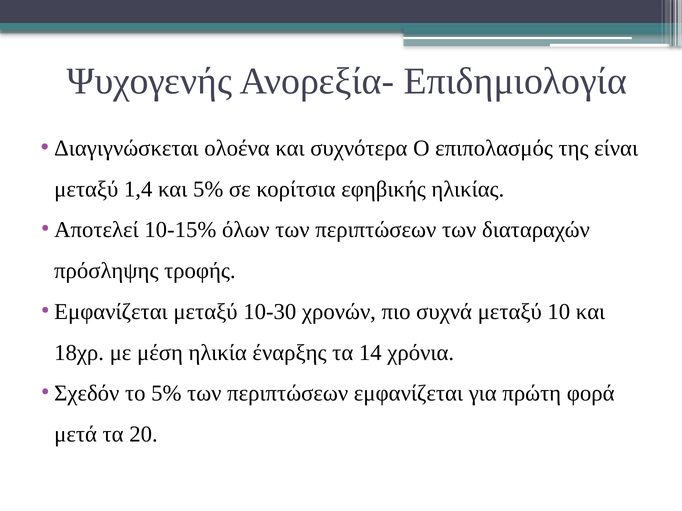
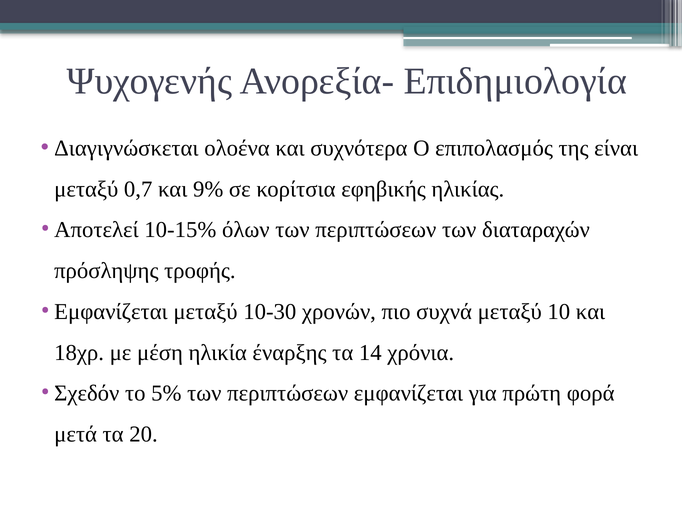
1,4: 1,4 -> 0,7 (138, 189)
και 5%: 5% -> 9% (208, 189)
